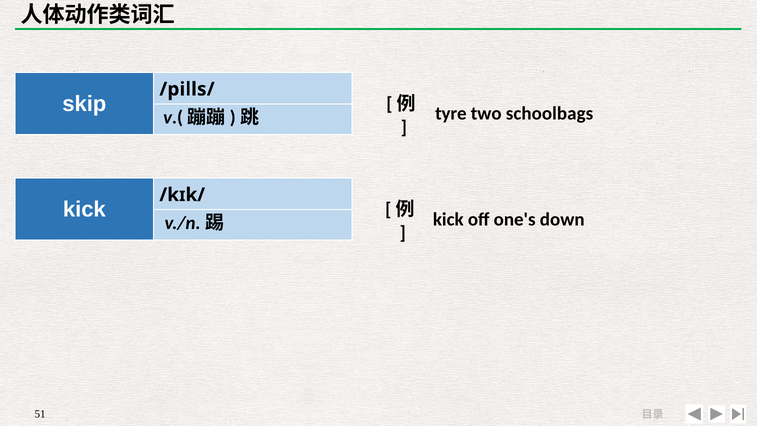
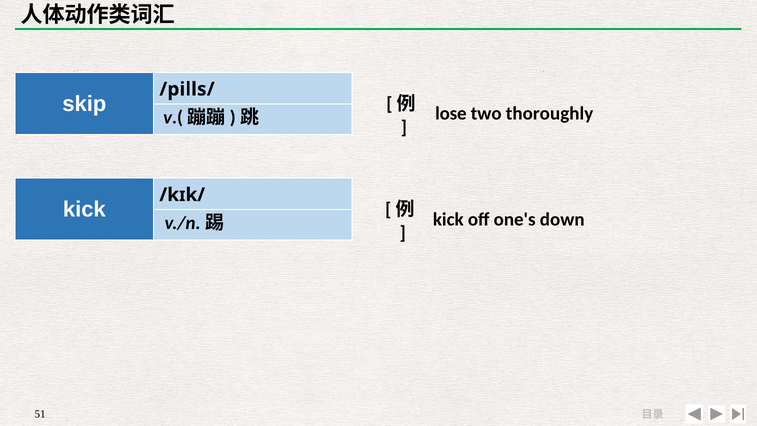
tyre: tyre -> lose (451, 114)
schoolbags: schoolbags -> thoroughly (550, 114)
